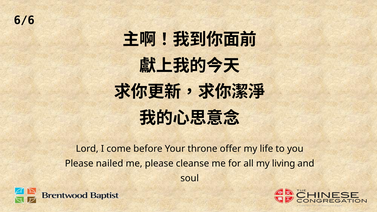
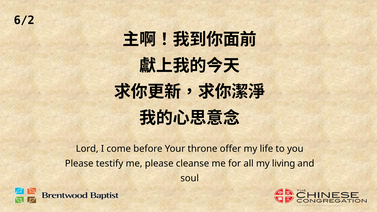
6/6: 6/6 -> 6/2 (24, 20)
nailed: nailed -> testify (110, 164)
